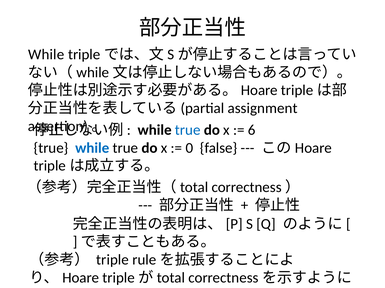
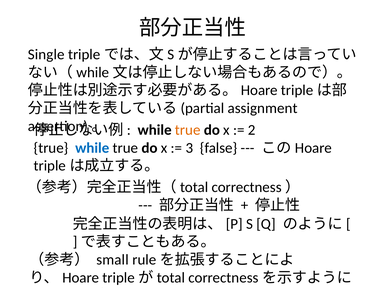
While: While -> Single (46, 55)
true colour: blue -> orange (188, 130)
6: 6 -> 2 (252, 130)
0: 0 -> 3 (189, 148)
triple: triple -> small (112, 260)
